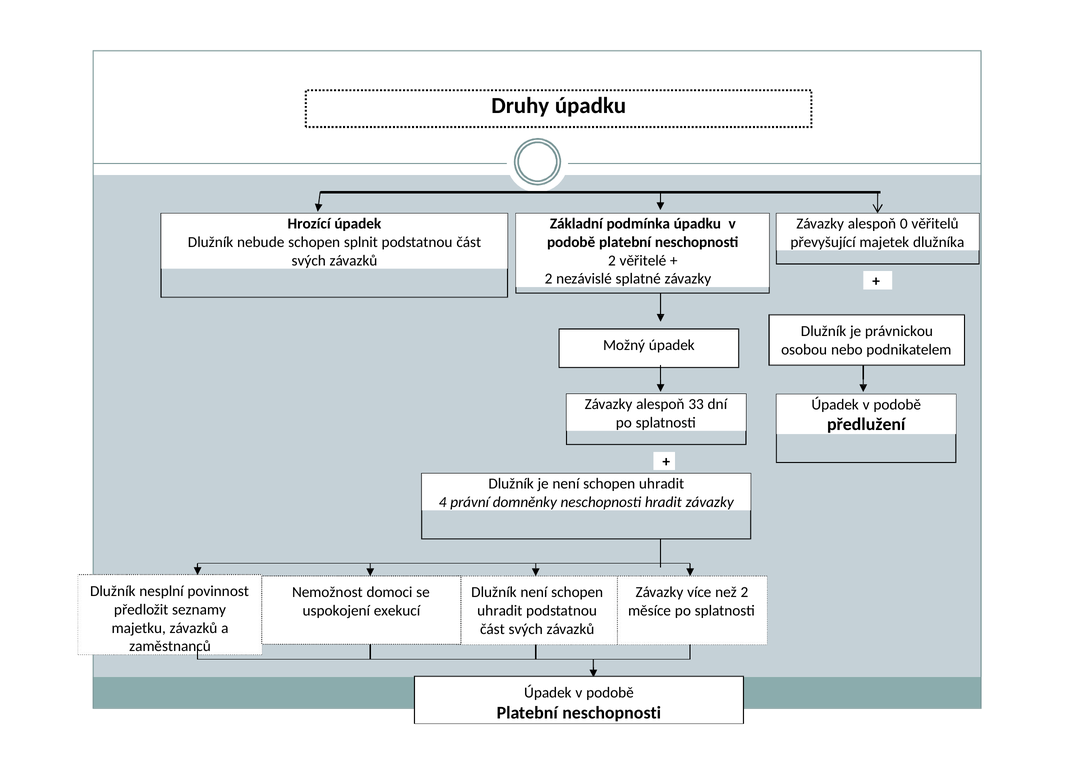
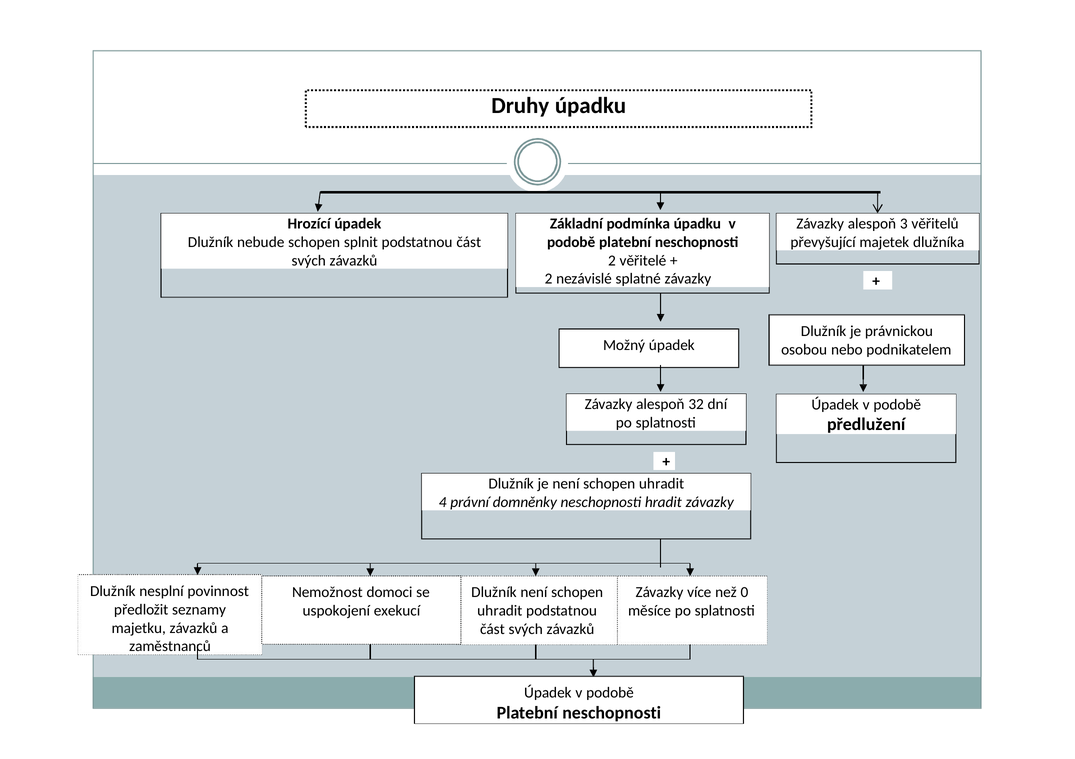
0: 0 -> 3 (904, 224)
33: 33 -> 32 (696, 405)
než 2: 2 -> 0 (744, 593)
